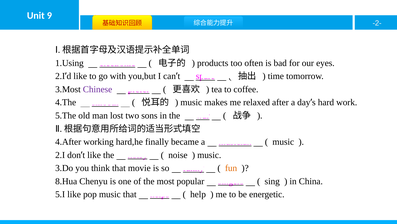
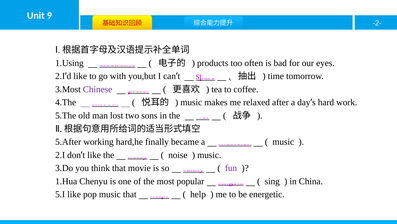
4.After: 4.After -> 5.After (68, 141)
fun colour: orange -> purple (231, 168)
8.Hua: 8.Hua -> 1.Hua (66, 181)
